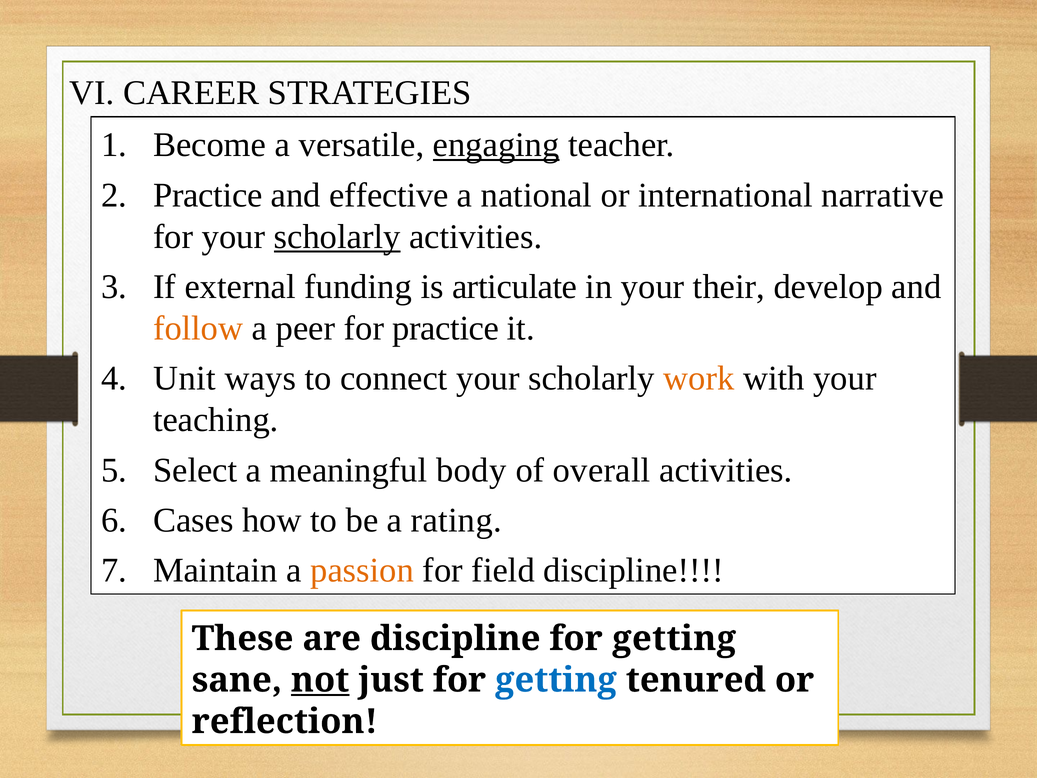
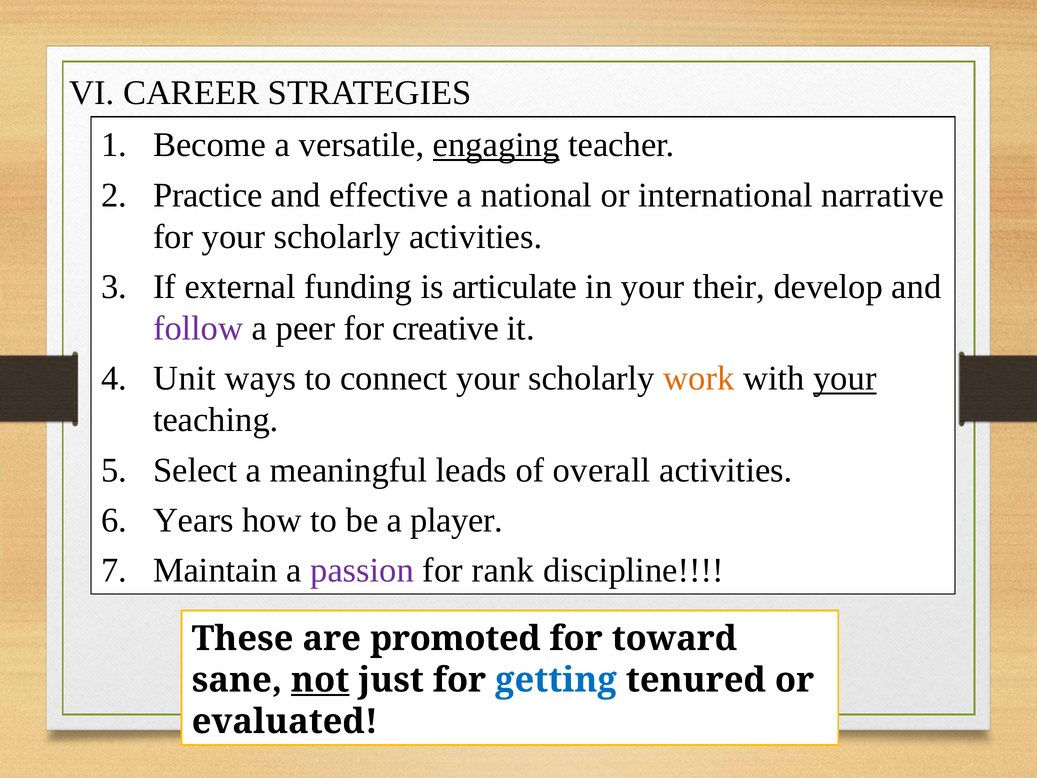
scholarly underline: present -> none (337, 237)
follow colour: orange -> purple (198, 328)
for practice: practice -> creative (446, 328)
your underline: none -> present (845, 378)
body: body -> leads (471, 470)
Cases: Cases -> Years (193, 520)
rating: rating -> player (457, 520)
passion colour: orange -> purple (362, 570)
field: field -> rank (503, 570)
are discipline: discipline -> promoted (455, 638)
getting: getting -> toward (674, 638)
reflection: reflection -> evaluated (285, 721)
